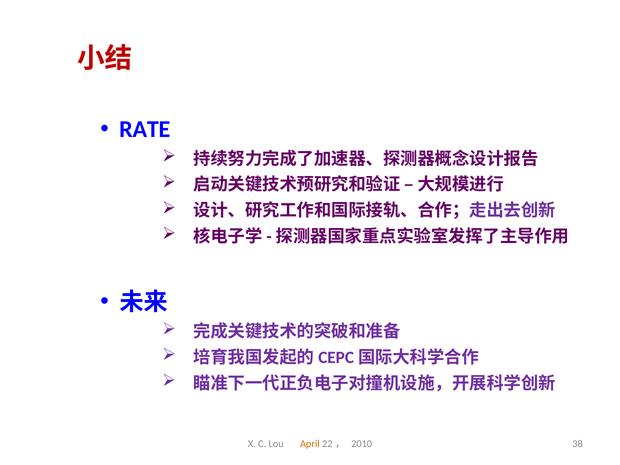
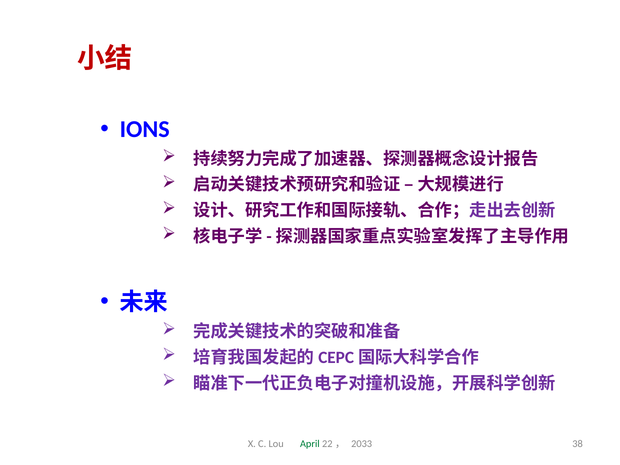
RATE: RATE -> IONS (145, 129)
April colour: orange -> green (310, 444)
2010: 2010 -> 2033 (362, 444)
